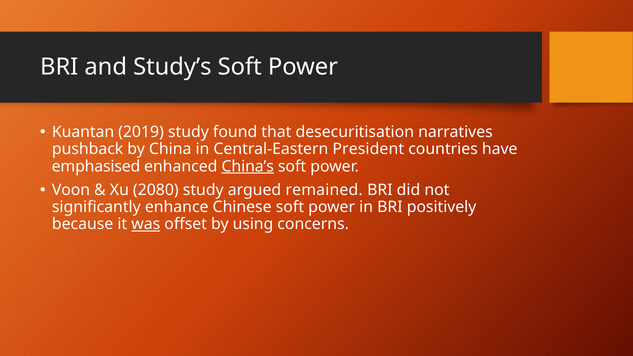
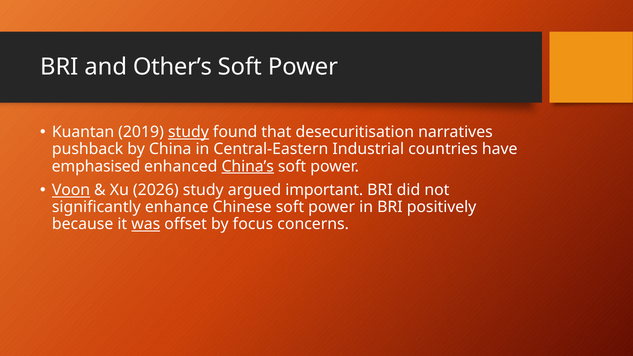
Study’s: Study’s -> Other’s (172, 67)
study underline: none -> present (188, 132)
President: President -> Industrial (368, 149)
Voon underline: none -> present (71, 190)
2080: 2080 -> 2026 (156, 190)
remained: remained -> important (324, 190)
using: using -> focus (253, 224)
